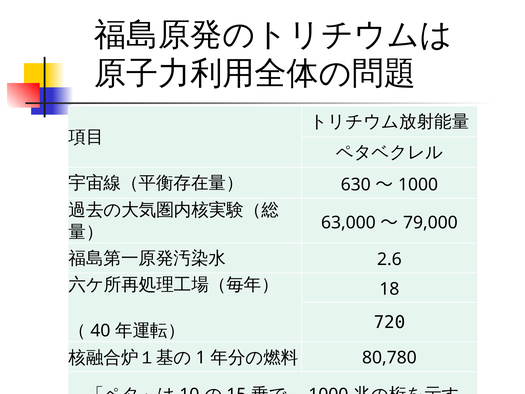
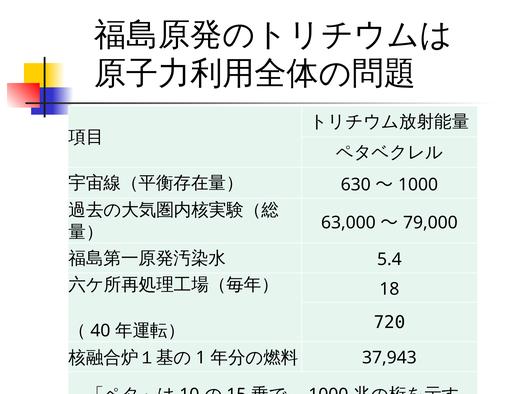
2.6: 2.6 -> 5.4 (390, 259)
80,780: 80,780 -> 37,943 (390, 358)
